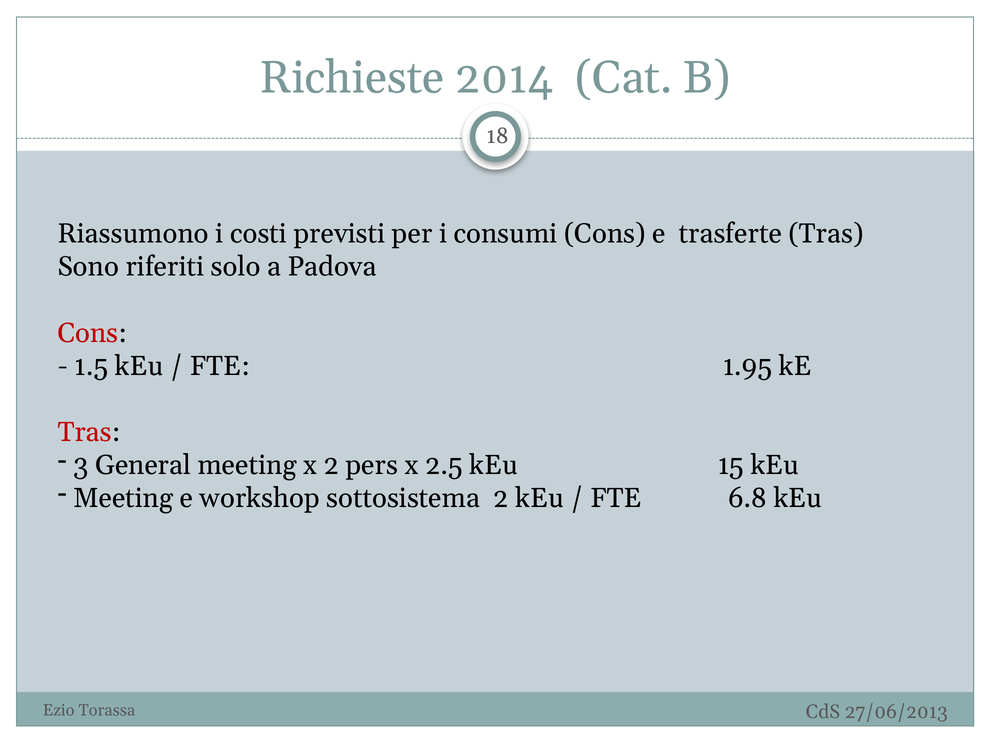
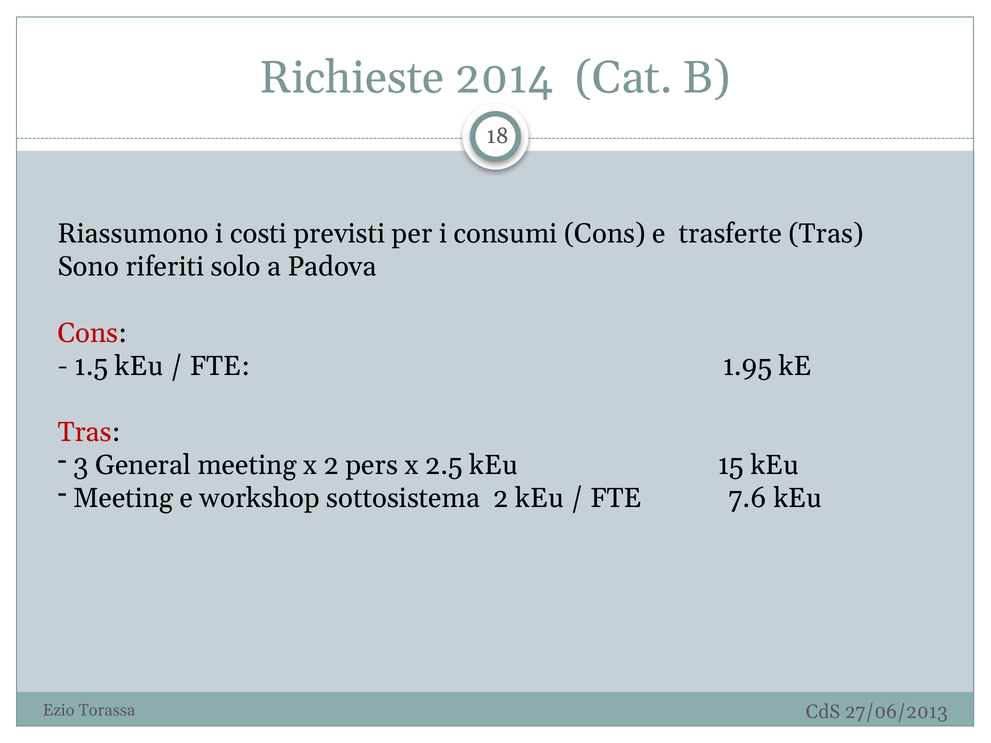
6.8: 6.8 -> 7.6 (748, 498)
